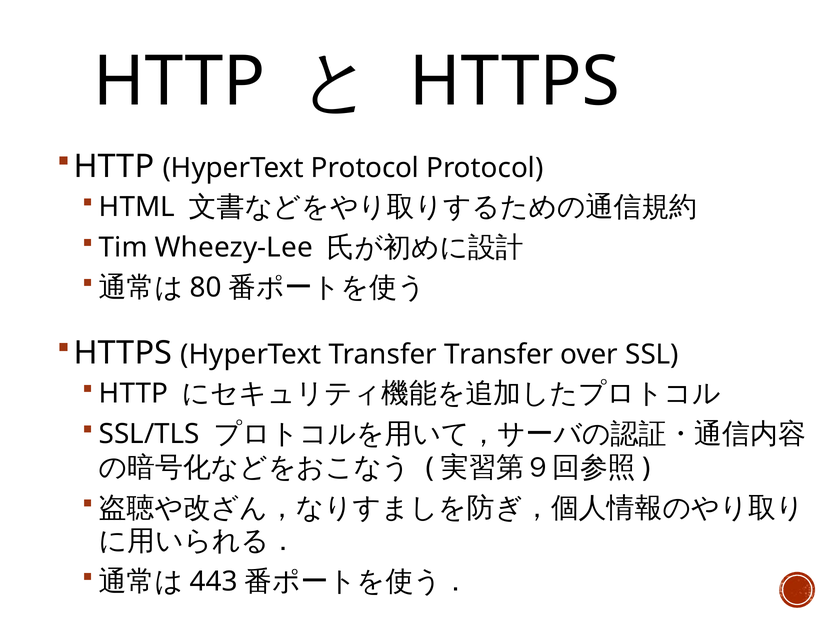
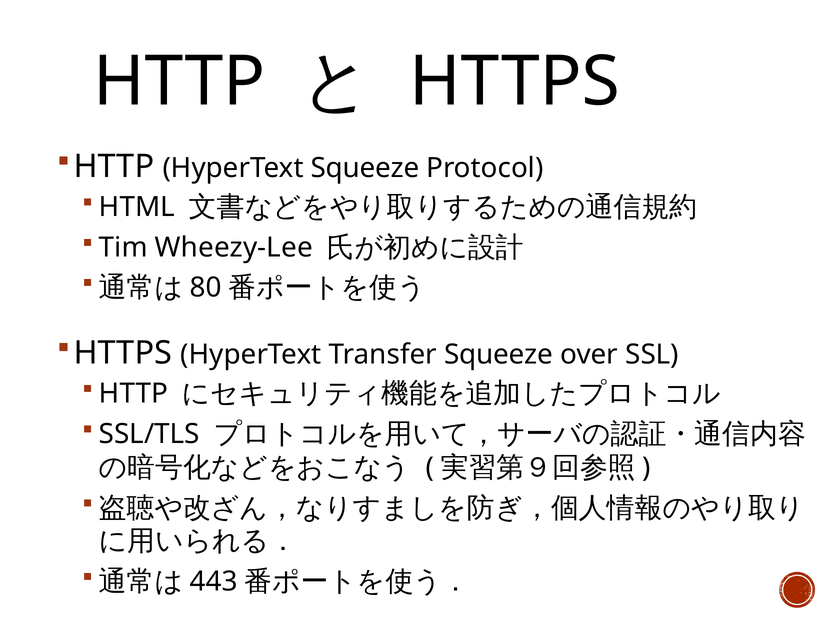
HyperText Protocol: Protocol -> Squeeze (365, 168)
Transfer Transfer: Transfer -> Squeeze (499, 355)
